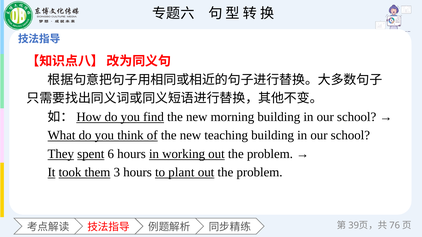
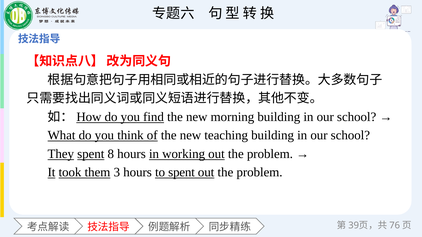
6: 6 -> 8 (111, 154)
to plant: plant -> spent (182, 173)
